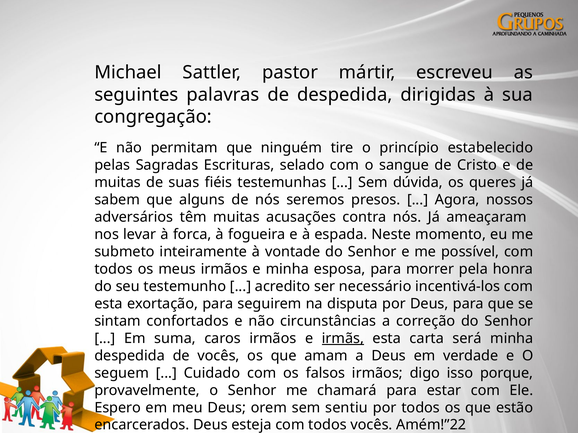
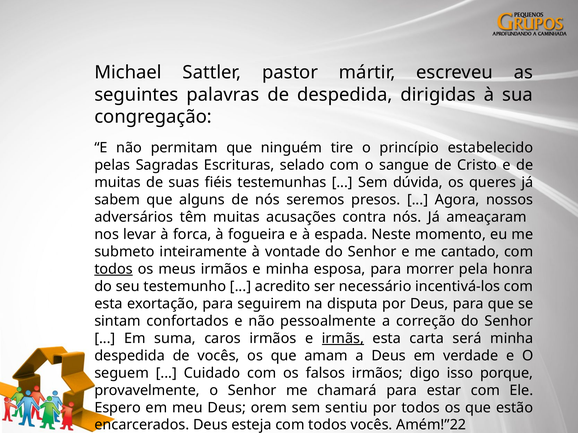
possível: possível -> cantado (470, 252)
todos underline: none -> present (114, 269)
circunstâncias: circunstâncias -> pessoalmente (328, 321)
